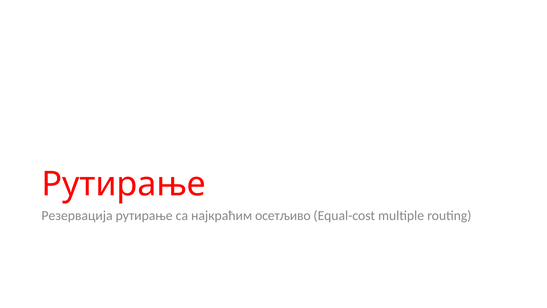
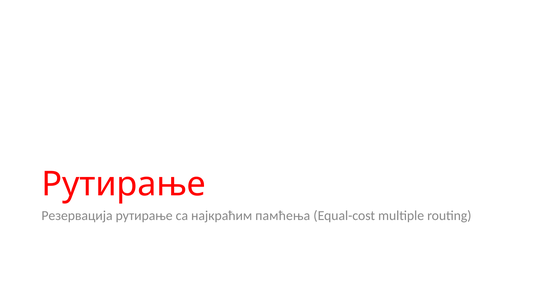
осетљиво: осетљиво -> памћења (283, 215)
